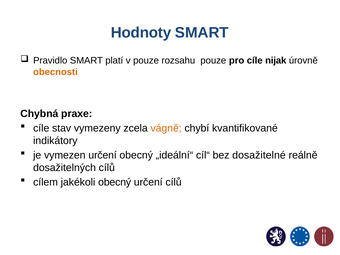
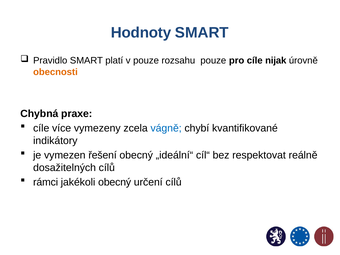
stav: stav -> více (62, 128)
vágně colour: orange -> blue (166, 128)
vymezen určení: určení -> řešení (103, 155)
dosažitelné: dosažitelné -> respektovat (259, 155)
cílem: cílem -> rámci (46, 182)
